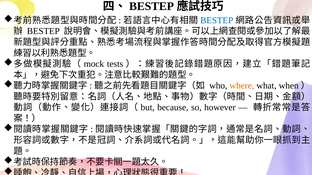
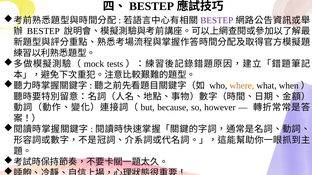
BESTEP colour: blue -> purple (217, 20)
